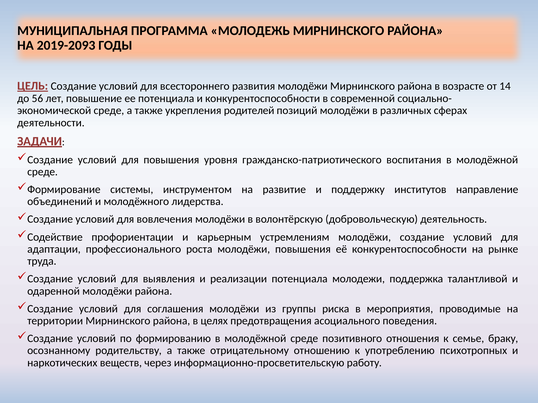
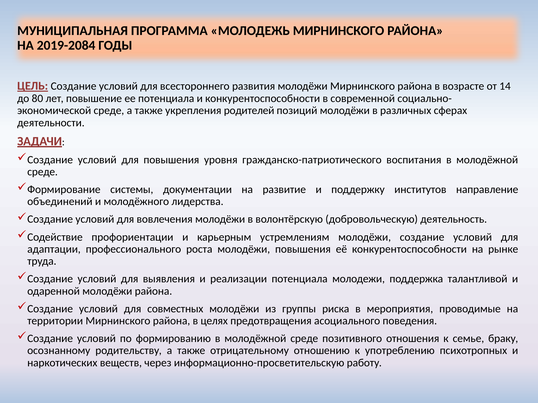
2019-2093: 2019-2093 -> 2019-2084 (66, 45)
56: 56 -> 80 (37, 99)
инструментом: инструментом -> документации (197, 190)
соглашения: соглашения -> совместных (175, 309)
